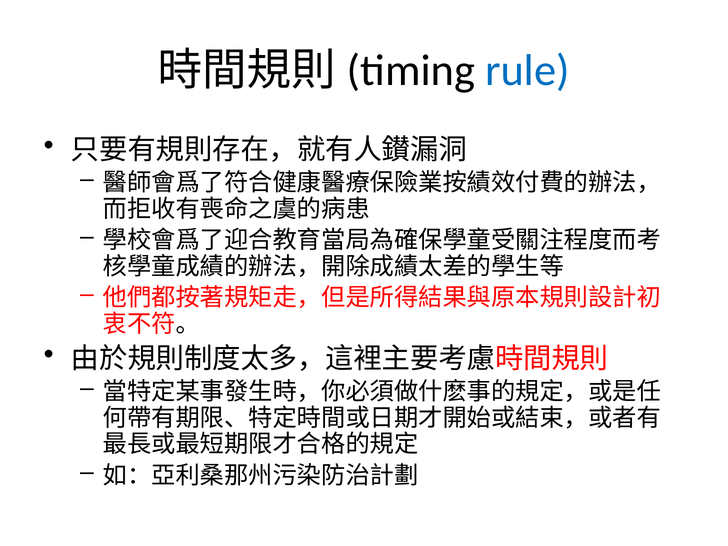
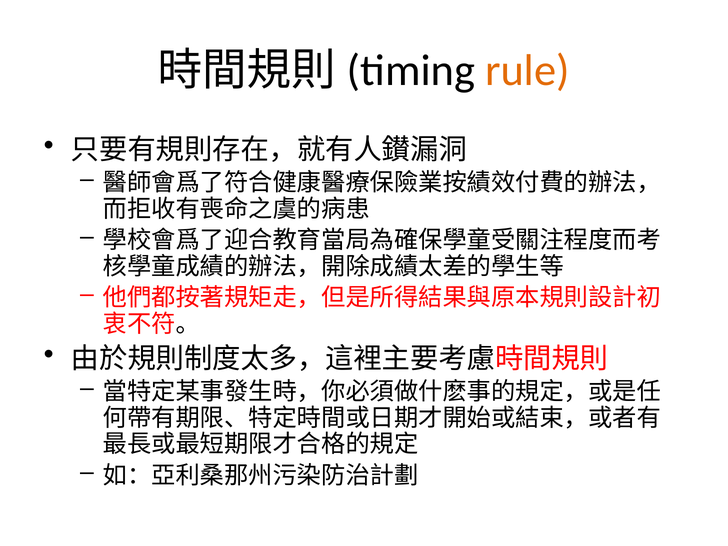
rule colour: blue -> orange (527, 70)
